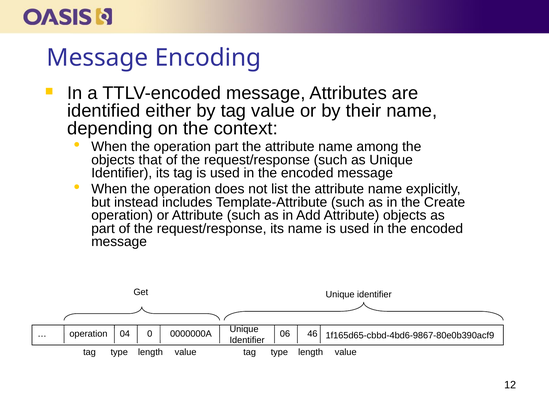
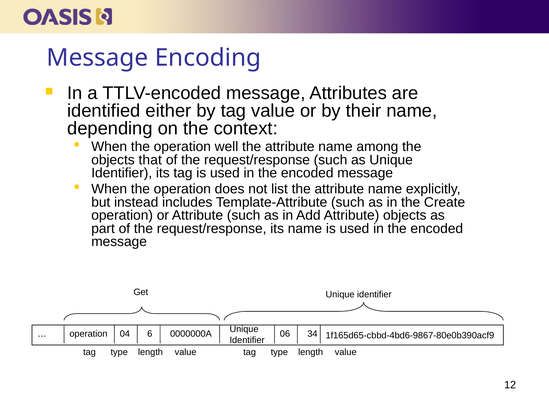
operation part: part -> well (227, 147)
0: 0 -> 6 (150, 334)
46: 46 -> 34 (312, 334)
